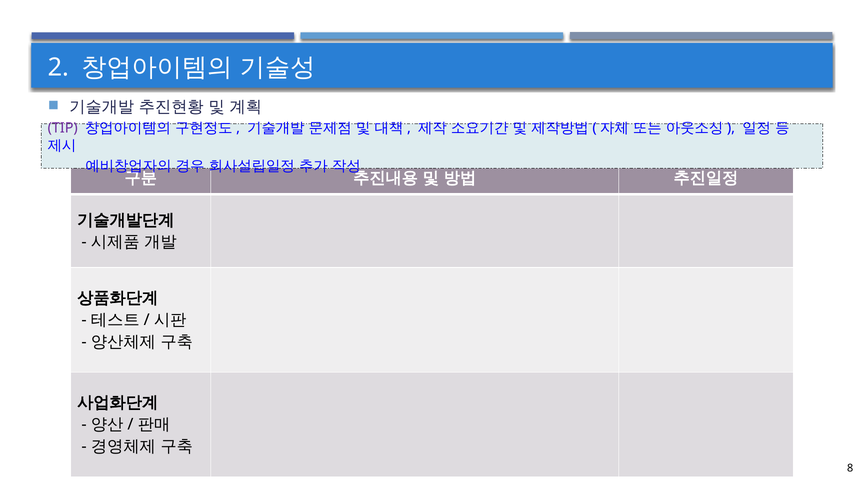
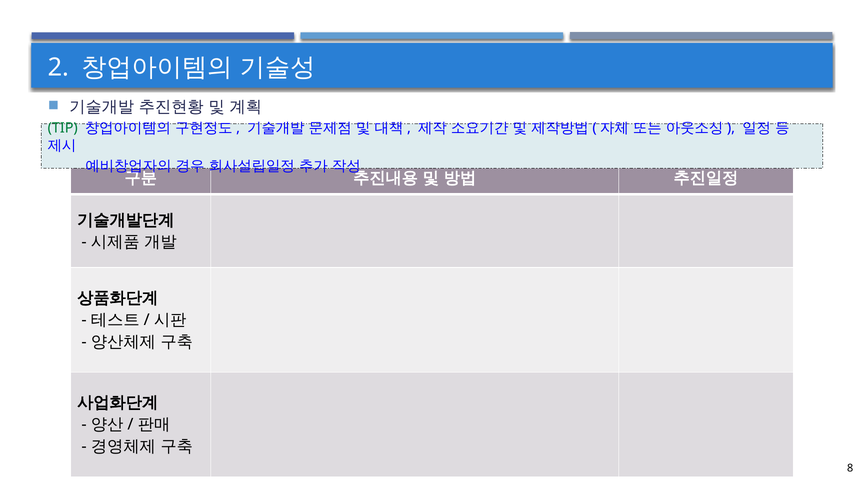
TIP colour: purple -> green (63, 128)
